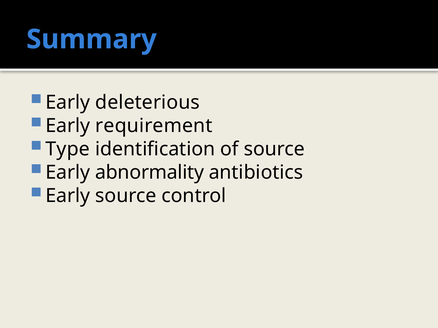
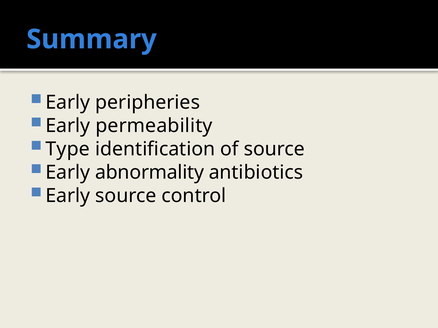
deleterious: deleterious -> peripheries (148, 102)
requirement: requirement -> permeability (154, 126)
